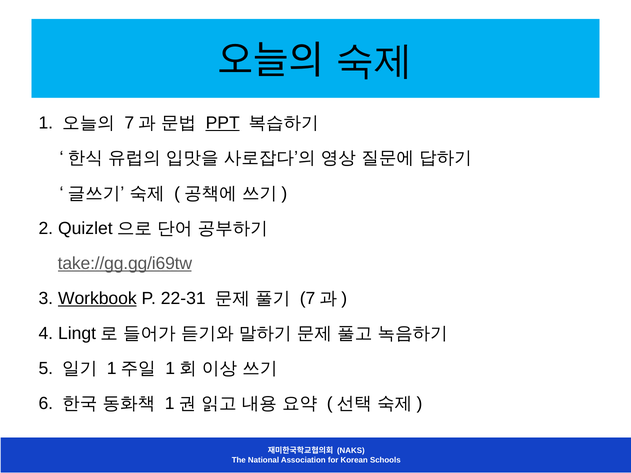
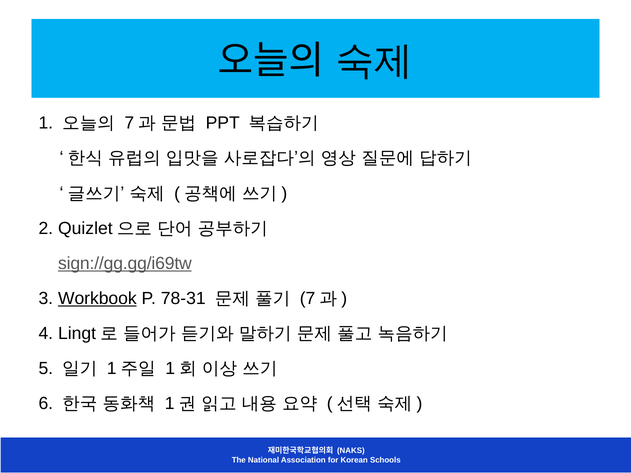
PPT underline: present -> none (223, 123)
take://gg.gg/i69tw: take://gg.gg/i69tw -> sign://gg.gg/i69tw (125, 263)
22-31: 22-31 -> 78-31 (183, 299)
